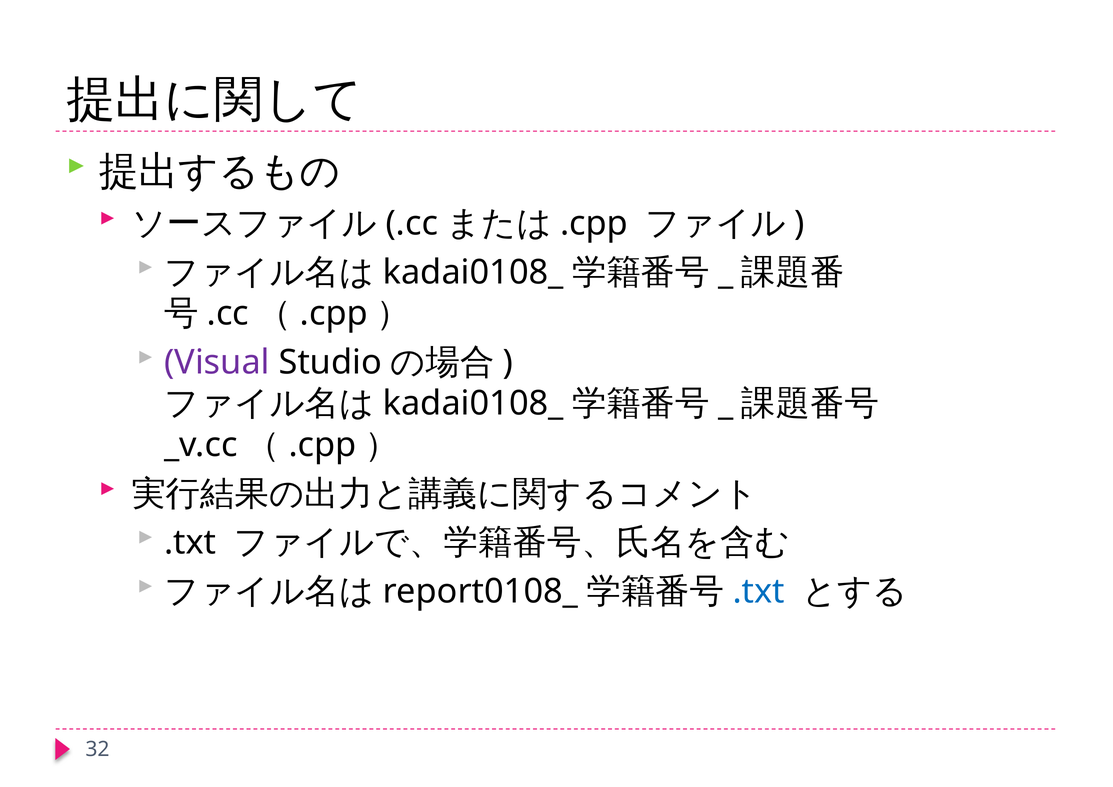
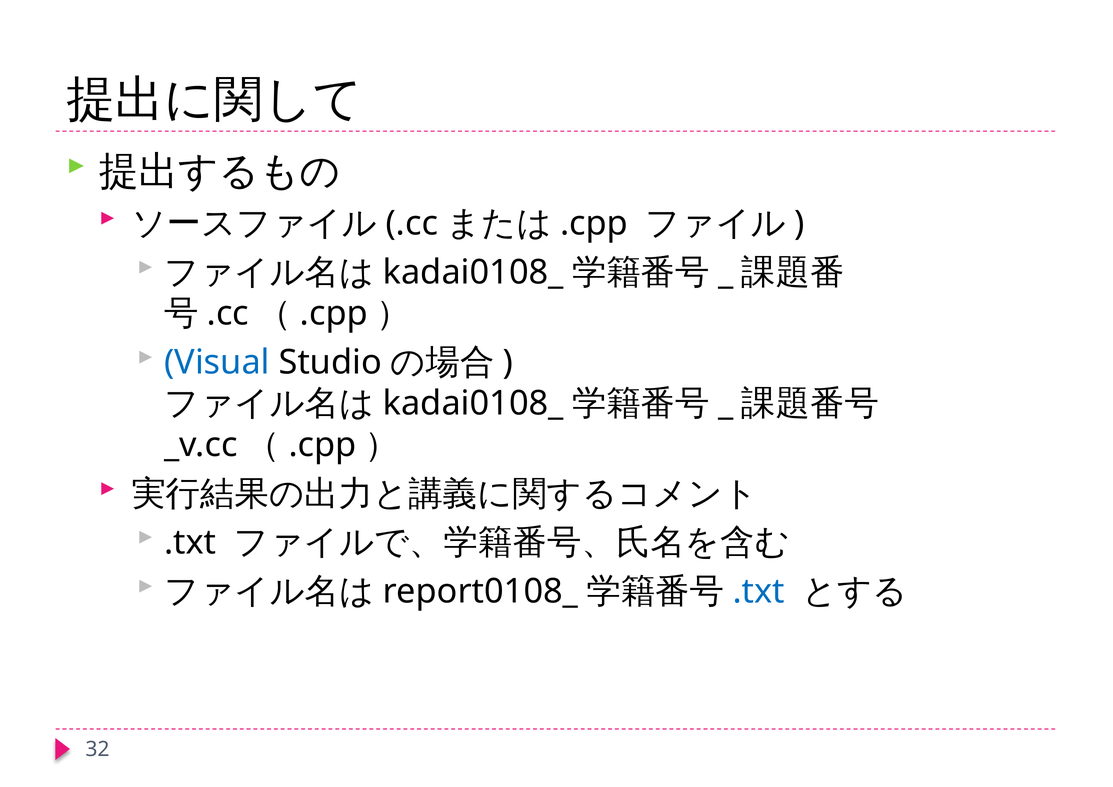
Visual colour: purple -> blue (217, 362)
